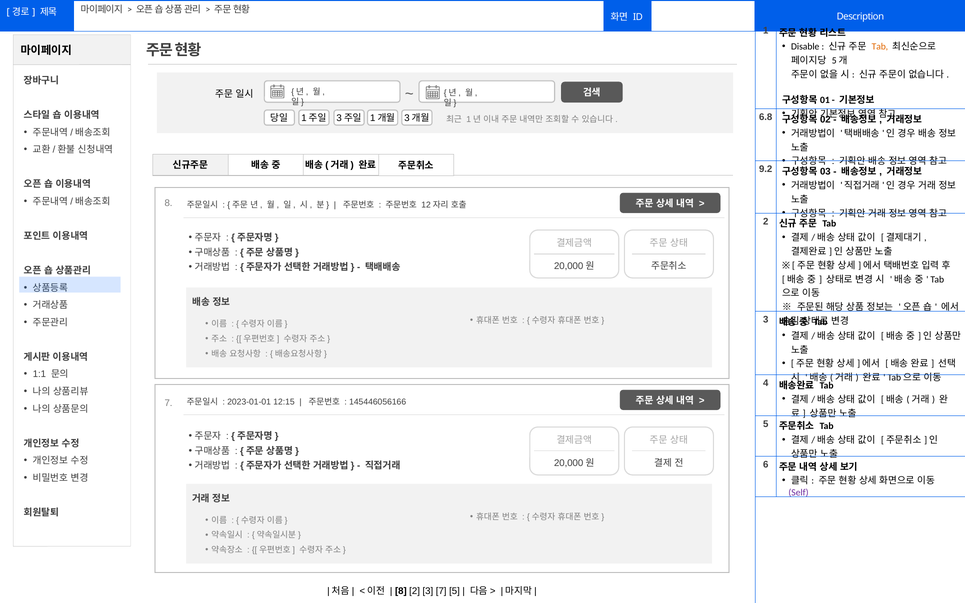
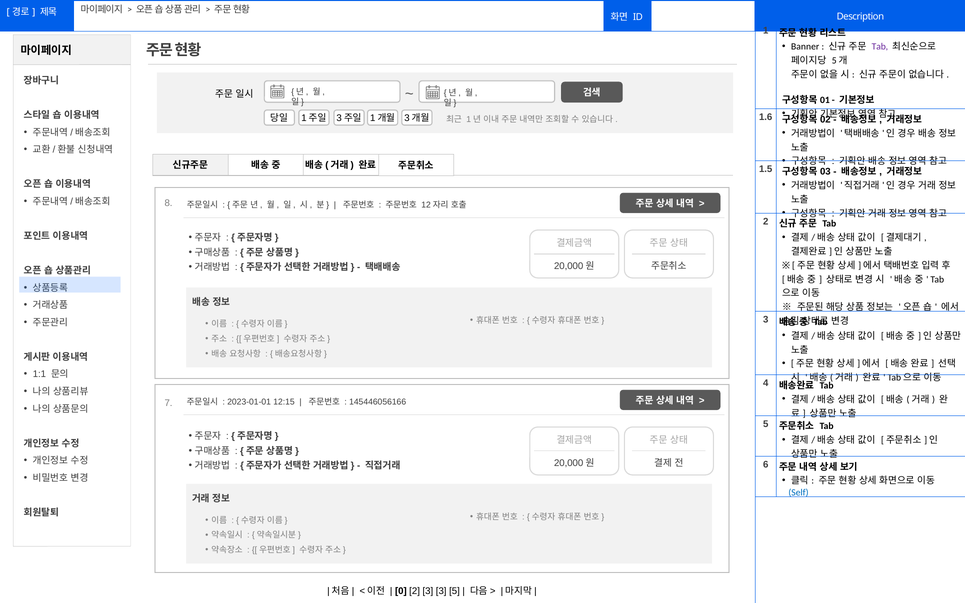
Disable: Disable -> Banner (805, 47)
Tab colour: orange -> purple (880, 47)
6.8: 6.8 -> 1.6 (766, 117)
9.2: 9.2 -> 1.5 (766, 169)
Self colour: purple -> blue (799, 493)
8: 8 -> 0 (401, 591)
3 7: 7 -> 3 (441, 591)
